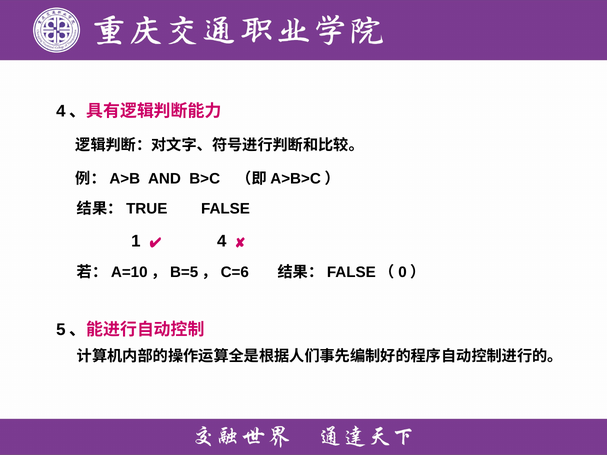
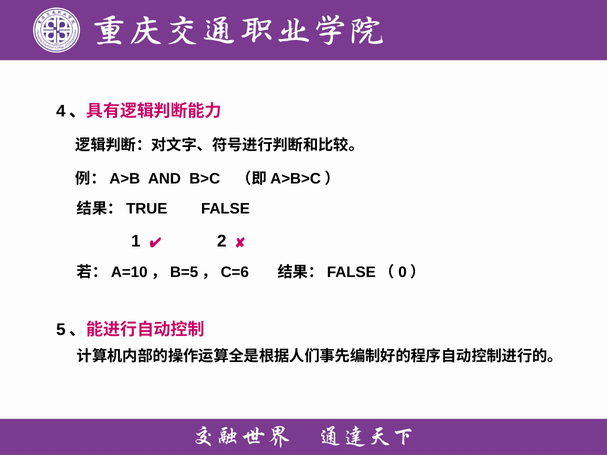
4: 4 -> 2 (222, 242)
